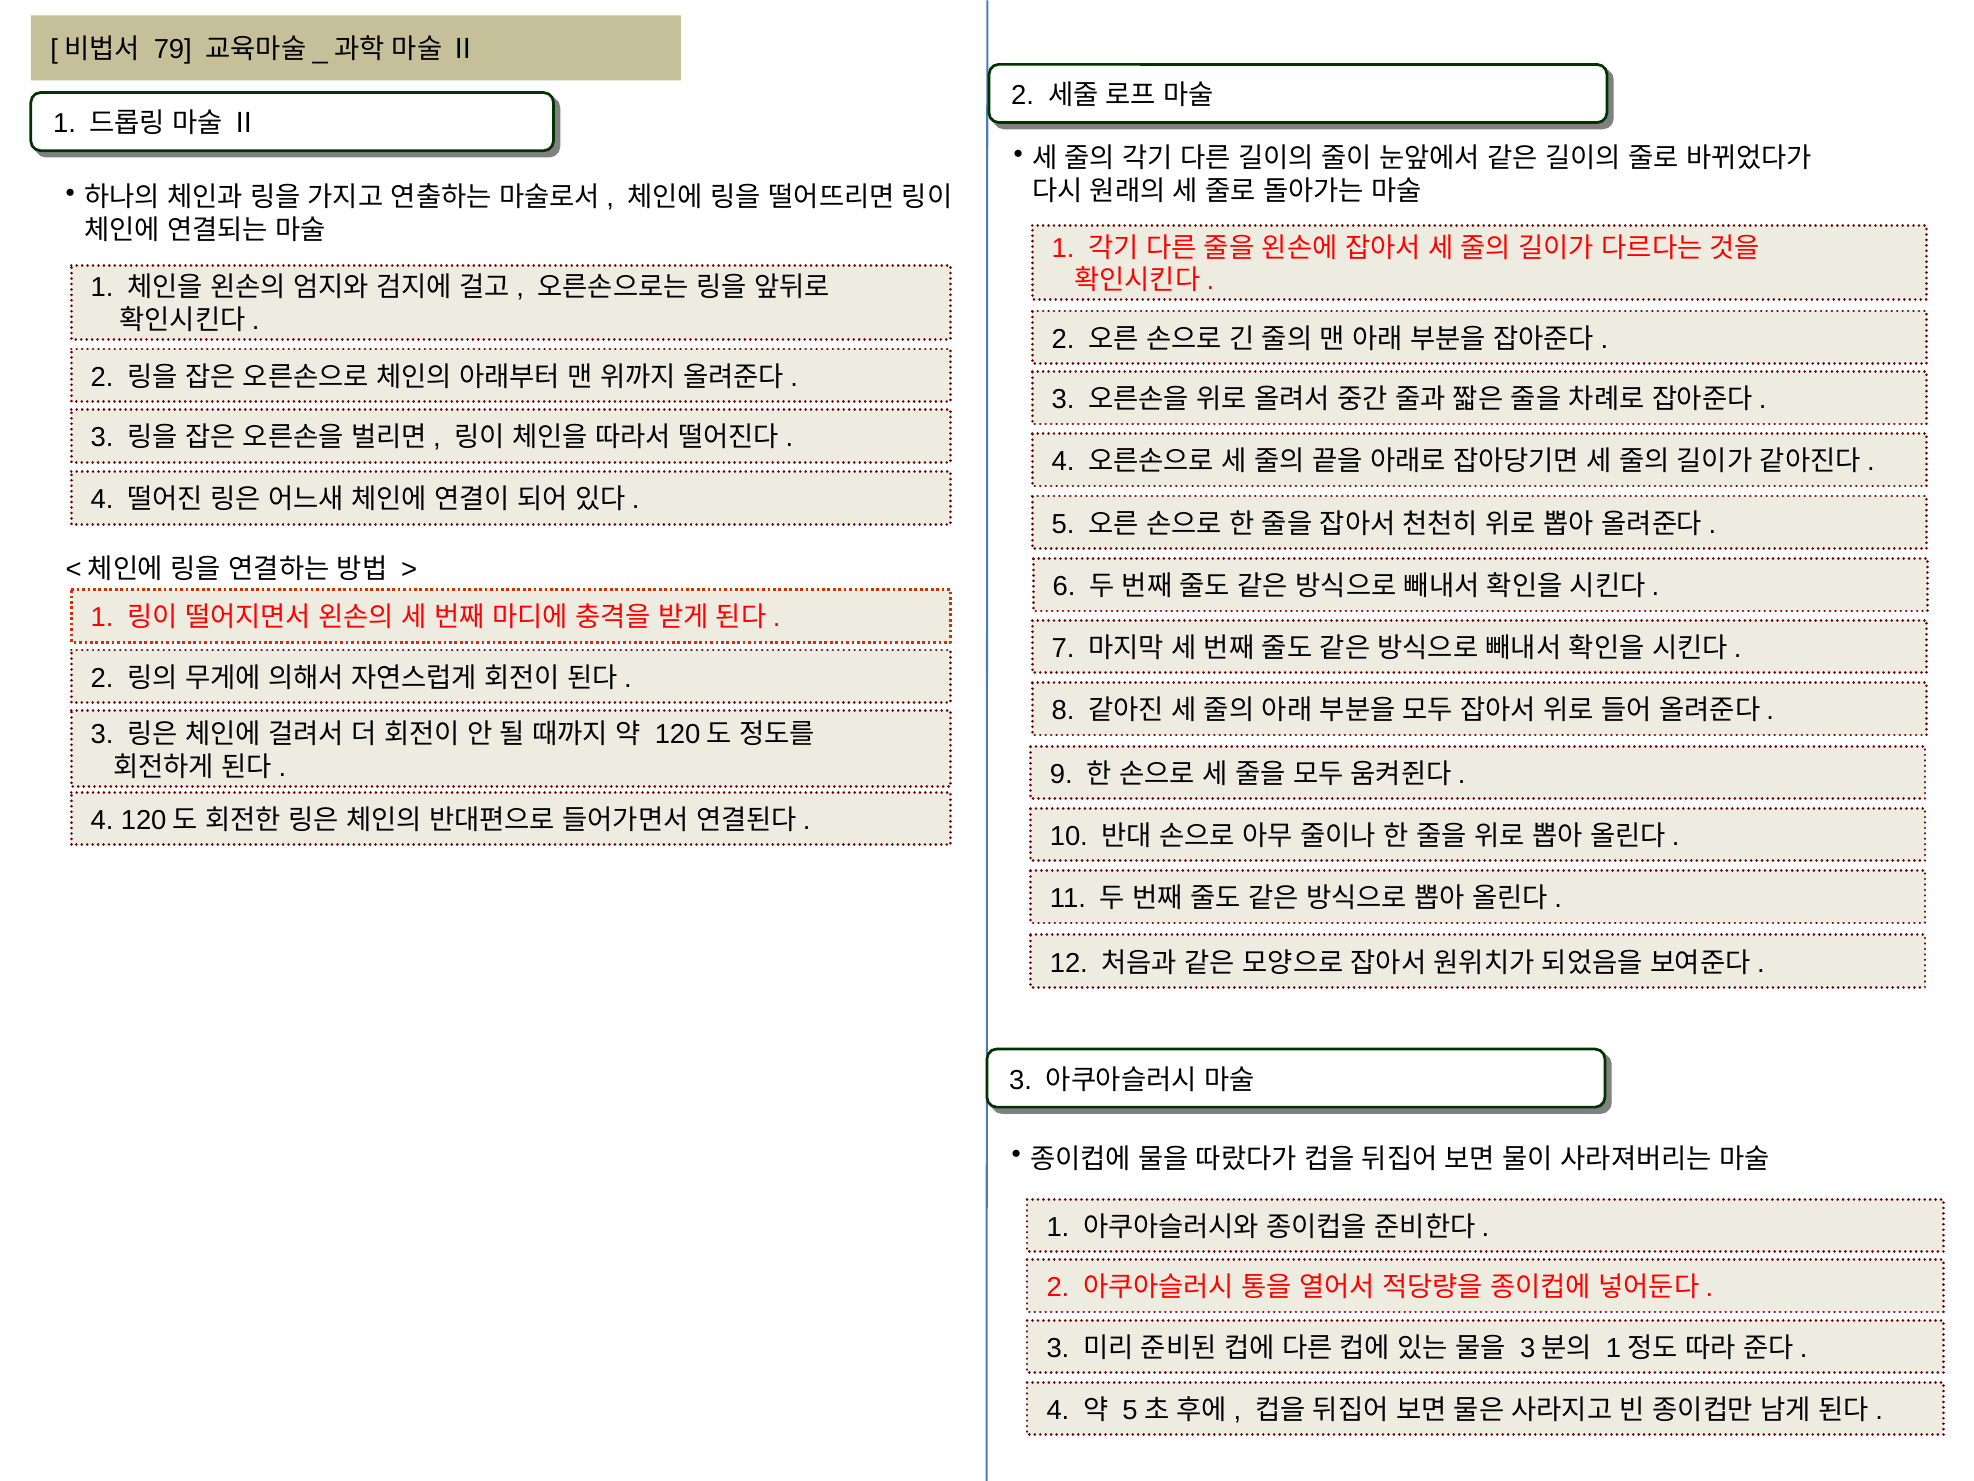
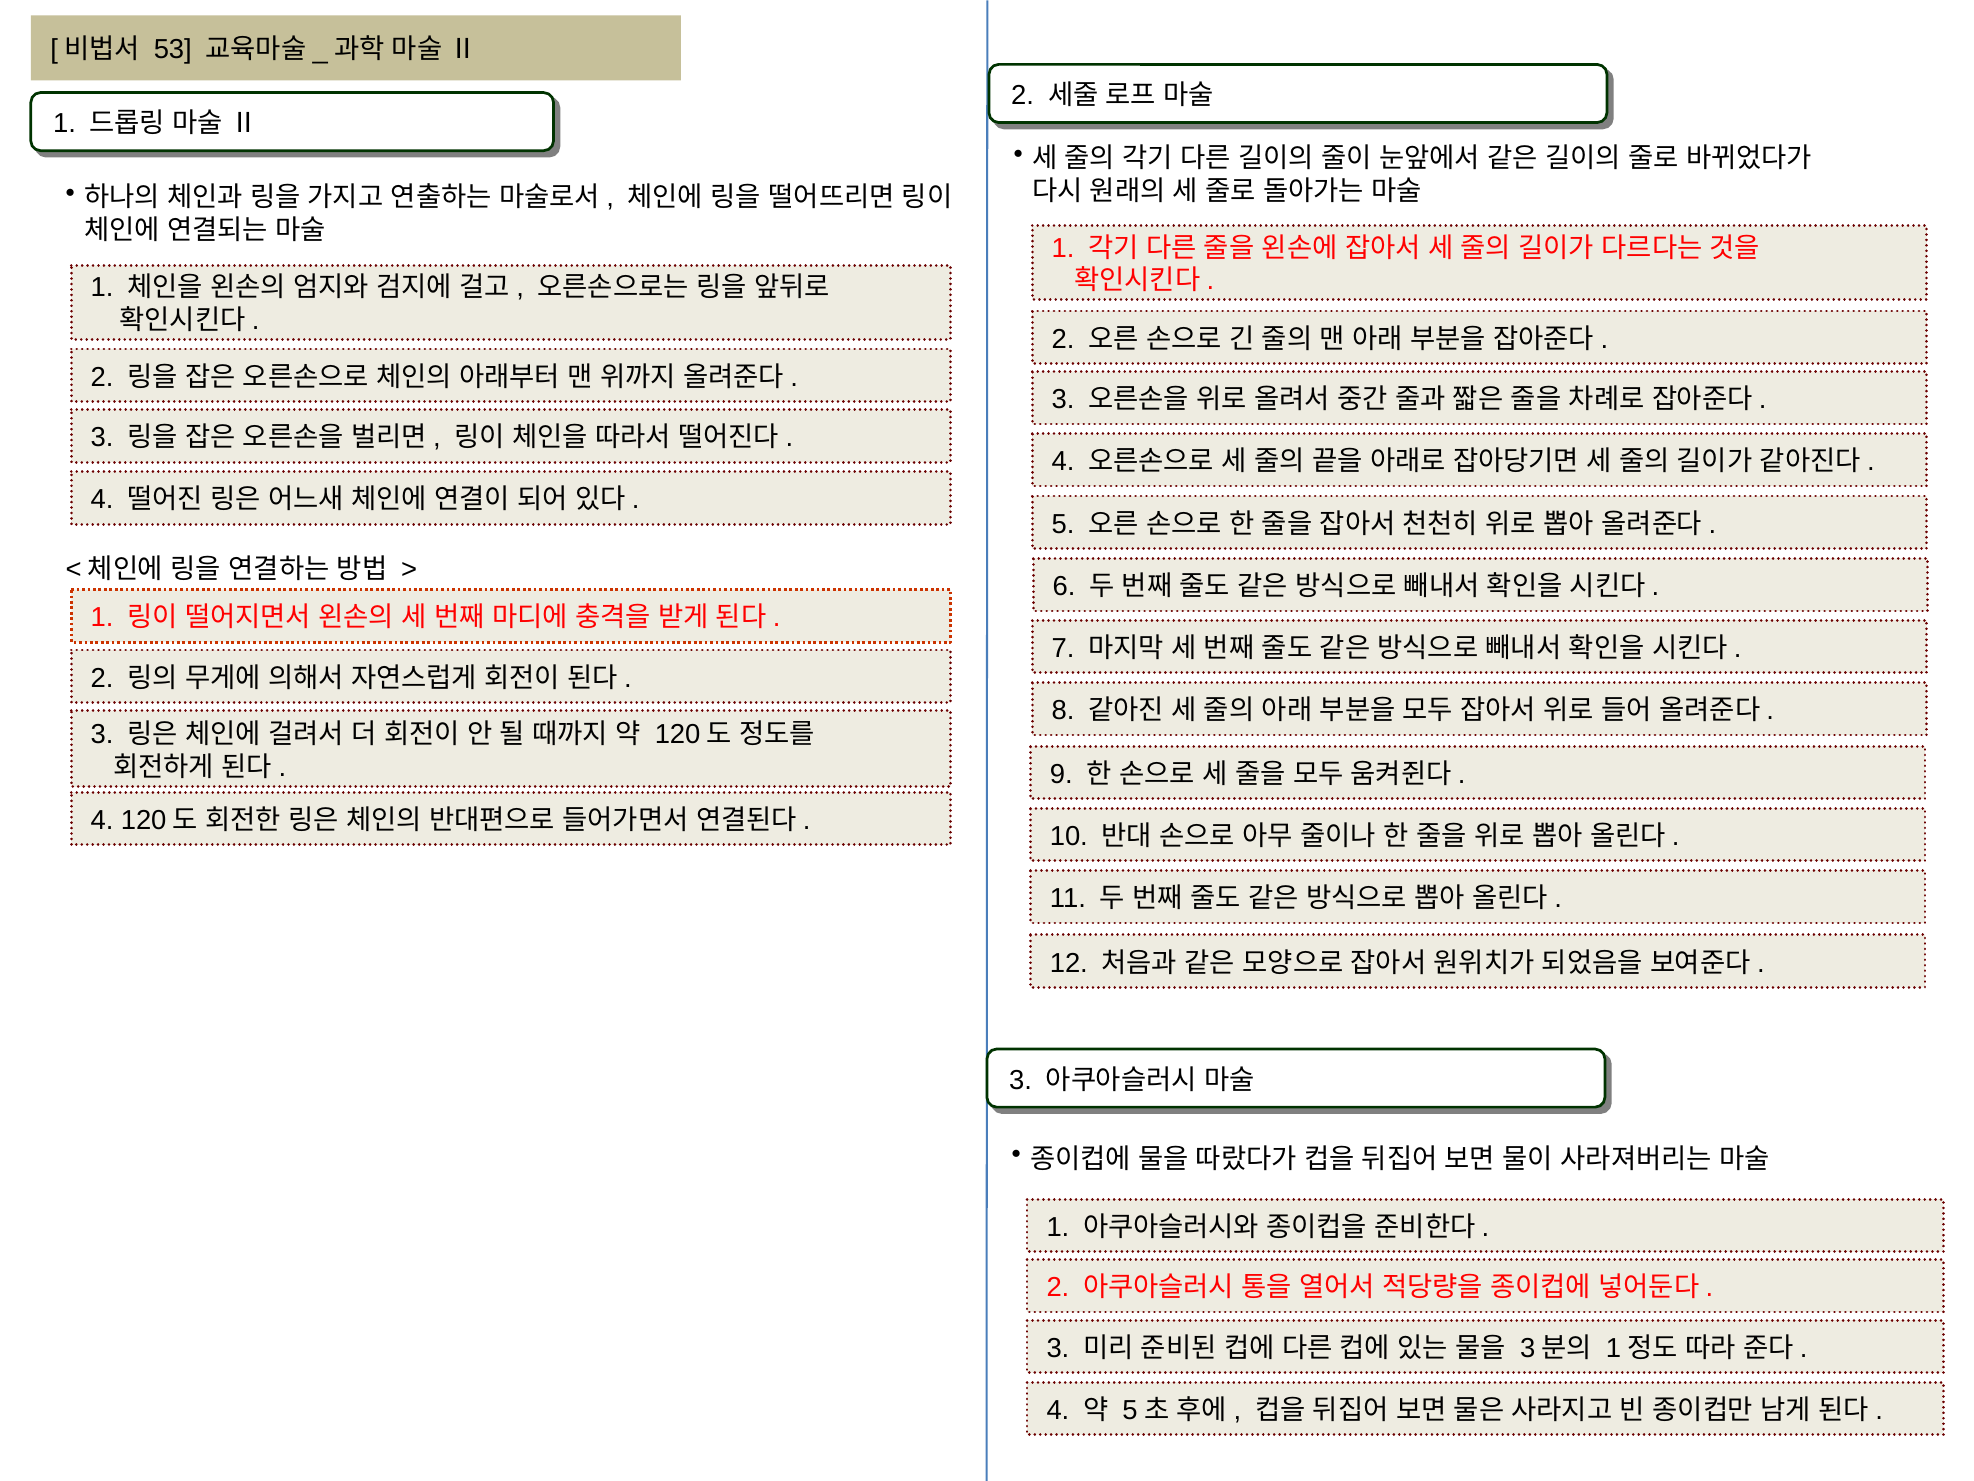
79: 79 -> 53 (173, 50)
